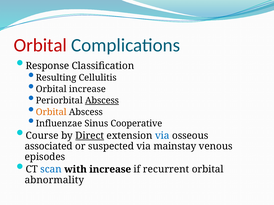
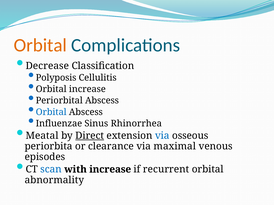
Orbital colour: red -> orange (40, 45)
Response: Response -> Decrease (47, 66)
Resulting: Resulting -> Polyposis (56, 78)
Abscess underline: present -> none (102, 101)
Orbital colour: orange -> blue (51, 112)
Cooperative: Cooperative -> Rhinorrhea (136, 124)
Course: Course -> Meatal (42, 136)
associated: associated -> periorbita (49, 147)
suspected: suspected -> clearance (111, 147)
mainstay: mainstay -> maximal (175, 147)
